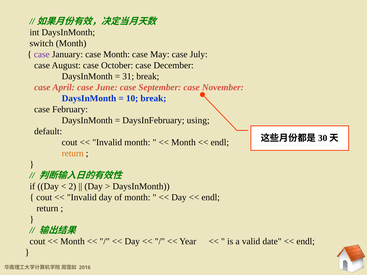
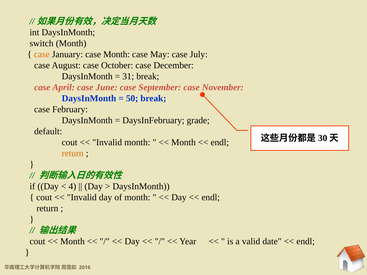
case colour: purple -> orange (42, 54)
10: 10 -> 50 (132, 98)
using: using -> grade (198, 120)
2: 2 -> 4 (72, 186)
